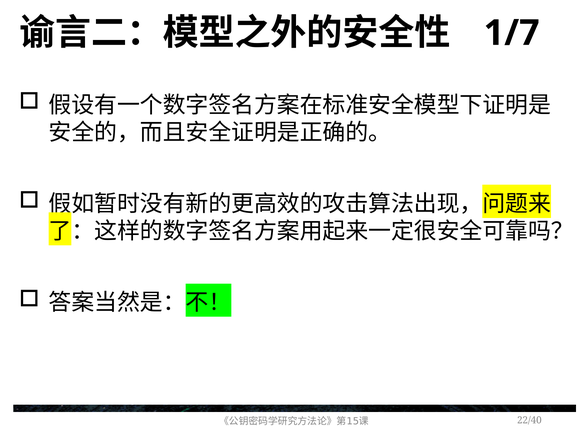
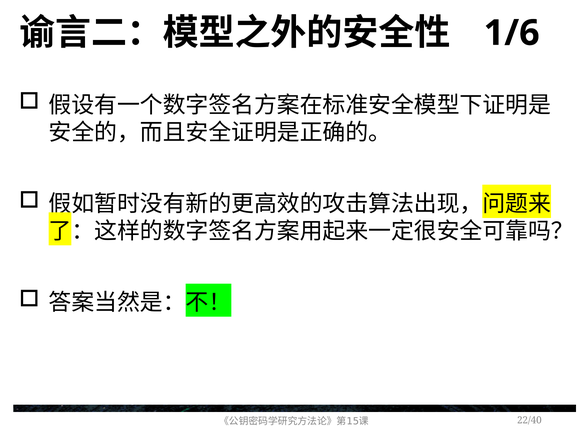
1/7: 1/7 -> 1/6 (512, 33)
